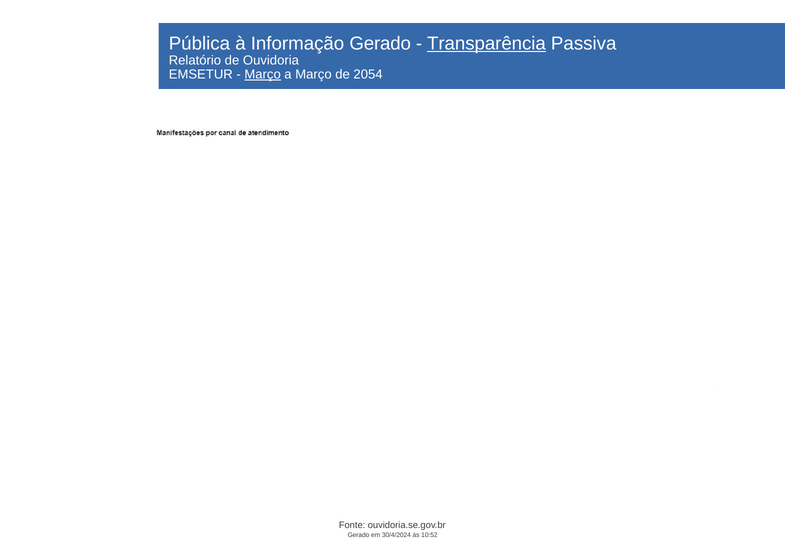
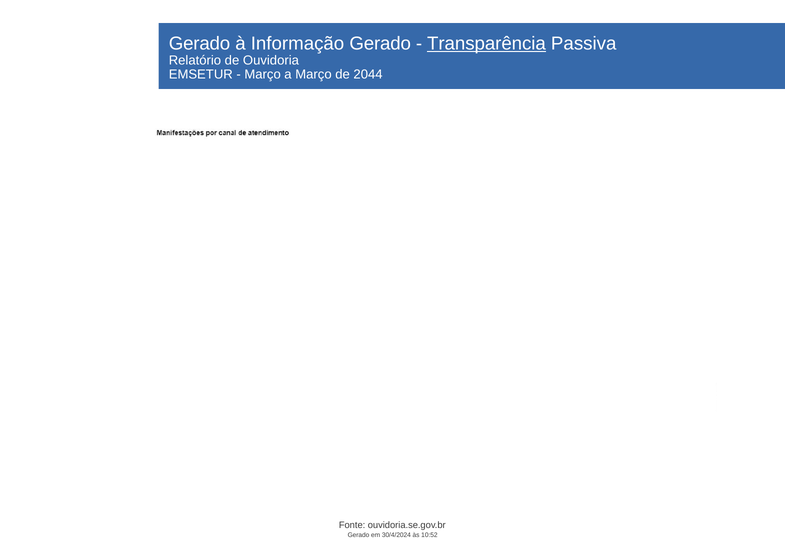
Pública: Pública -> Gerado (200, 43)
Março underline: present -> none (263, 74)
2054: 2054 -> 2044 (368, 74)
